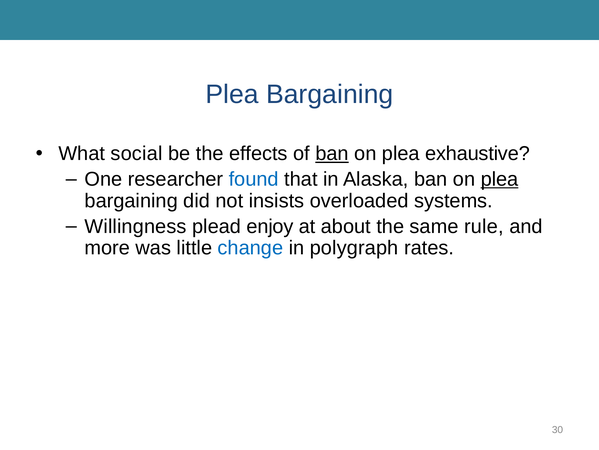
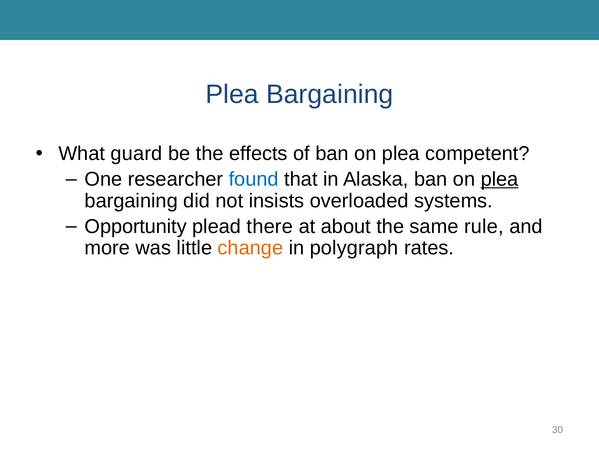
social: social -> guard (136, 153)
ban underline: present -> none (332, 153)
exhaustive: exhaustive -> competent (477, 153)
Willingness: Willingness -> Opportunity (136, 226)
enjoy: enjoy -> there (270, 226)
change colour: blue -> orange (250, 248)
